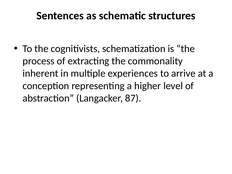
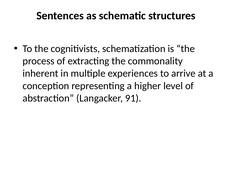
87: 87 -> 91 (133, 98)
